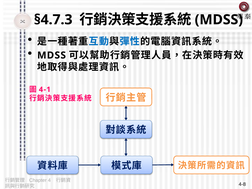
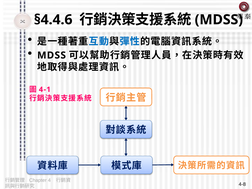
§4.7.3: §4.7.3 -> §4.4.6 (53, 20)
